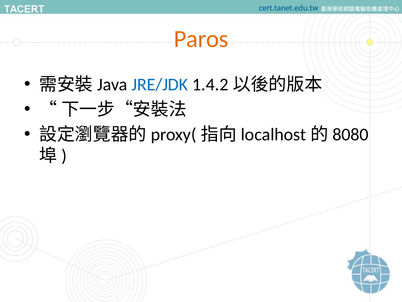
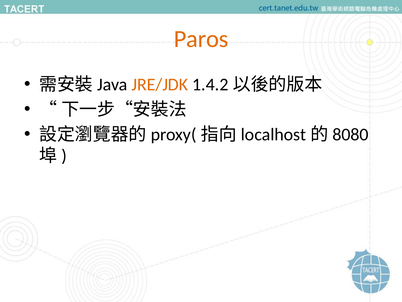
JRE/JDK colour: blue -> orange (160, 84)
